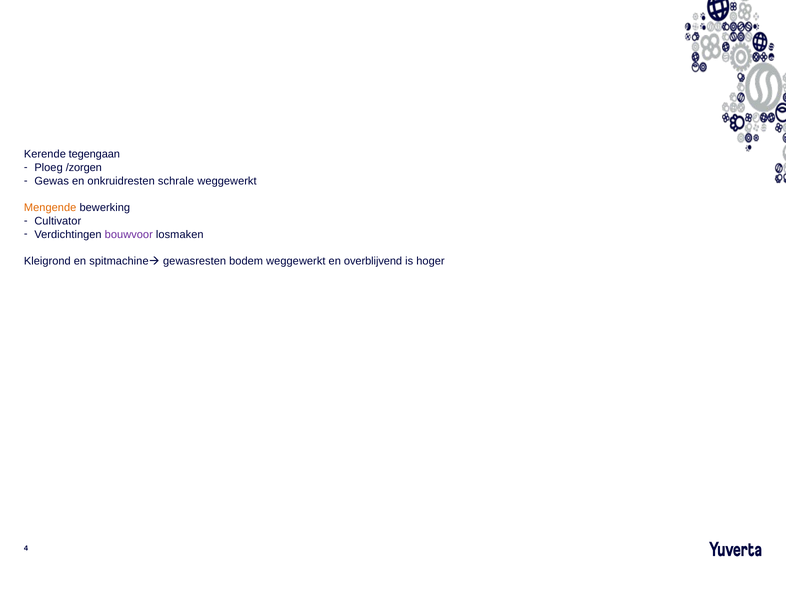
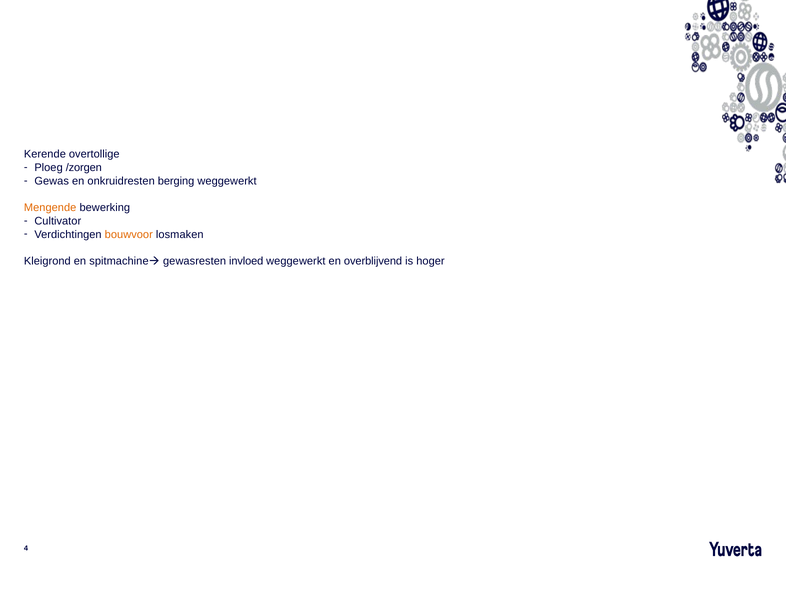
tegengaan: tegengaan -> overtollige (94, 154)
schrale: schrale -> berging (176, 181)
bouwvoor colour: purple -> orange (129, 235)
bodem: bodem -> invloed (246, 261)
